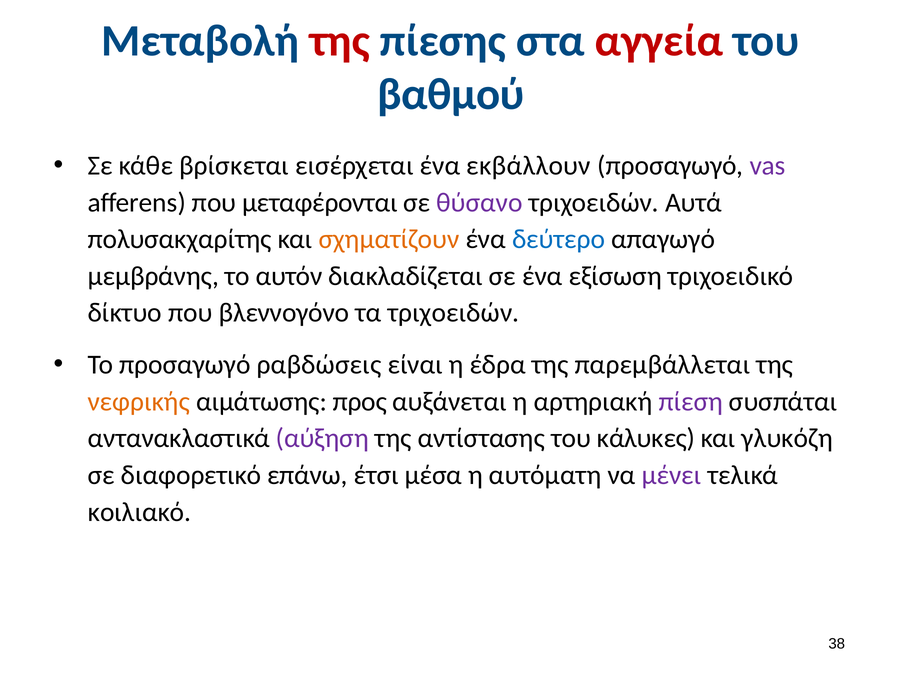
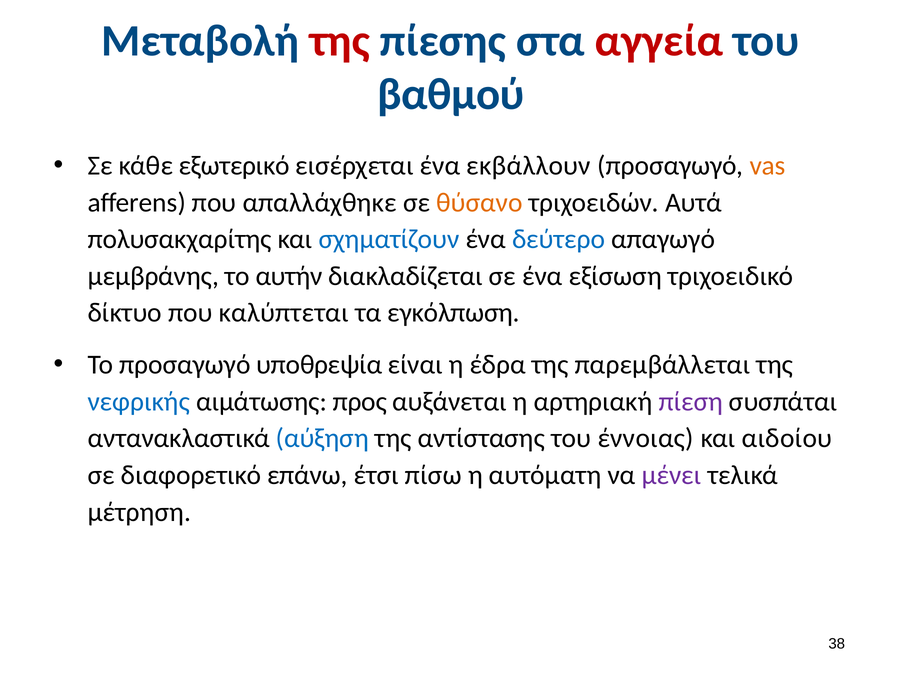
βρίσκεται: βρίσκεται -> εξωτερικό (234, 166)
vas colour: purple -> orange (768, 166)
μεταφέρονται: μεταφέρονται -> απαλλάχθηκε (320, 203)
θύσανο colour: purple -> orange (480, 203)
σχηματίζουν colour: orange -> blue (389, 239)
αυτόν: αυτόν -> αυτήν (289, 276)
βλεννογόνο: βλεννογόνο -> καλύπτεται (284, 313)
τα τριχοειδών: τριχοειδών -> εγκόλπωση (454, 313)
ραβδώσεις: ραβδώσεις -> υποθρεψία (319, 365)
νεφρικής colour: orange -> blue (139, 402)
αύξηση colour: purple -> blue (322, 439)
κάλυκες: κάλυκες -> έννοιας (646, 439)
γλυκόζη: γλυκόζη -> αιδοίου (787, 439)
μέσα: μέσα -> πίσω (433, 475)
κοιλιακό: κοιλιακό -> μέτρηση (139, 512)
